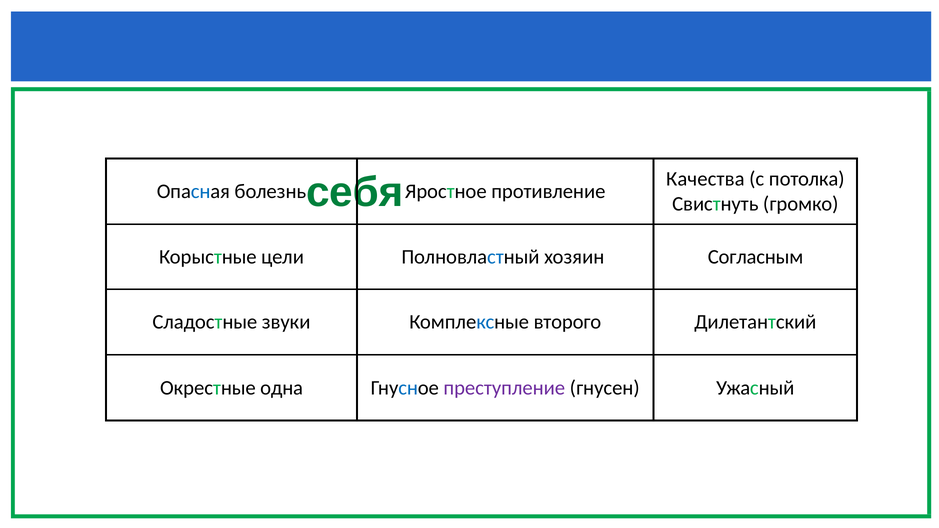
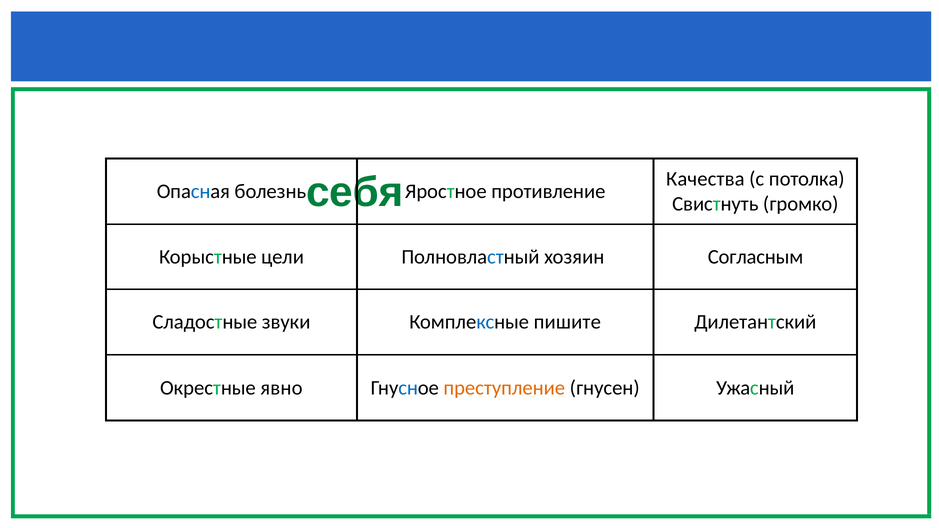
второго: второго -> пишите (567, 322)
одна: одна -> явно (281, 388)
преступление colour: purple -> orange (504, 388)
